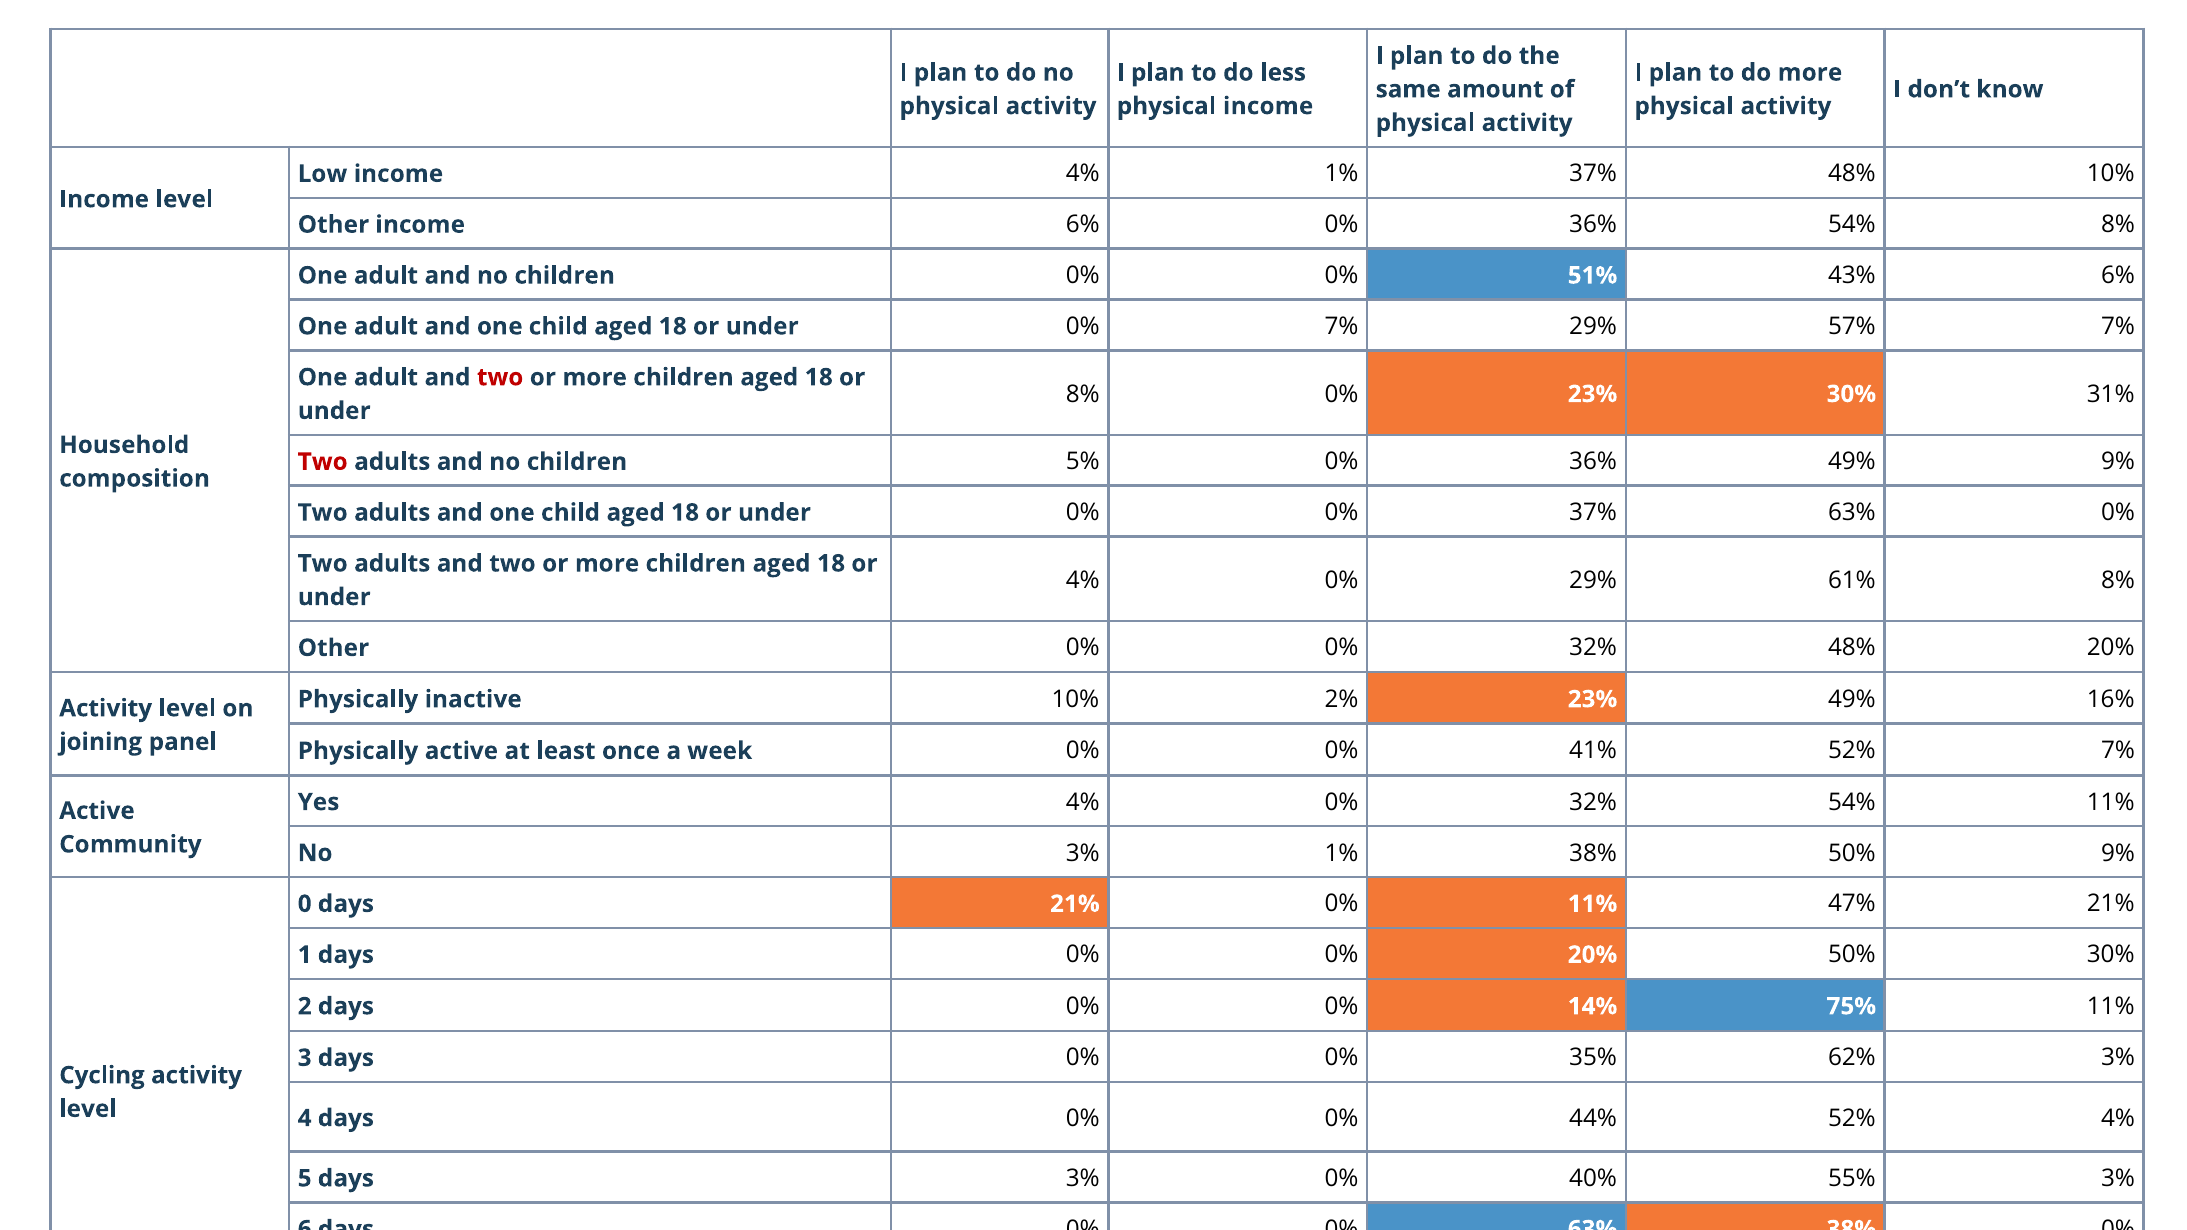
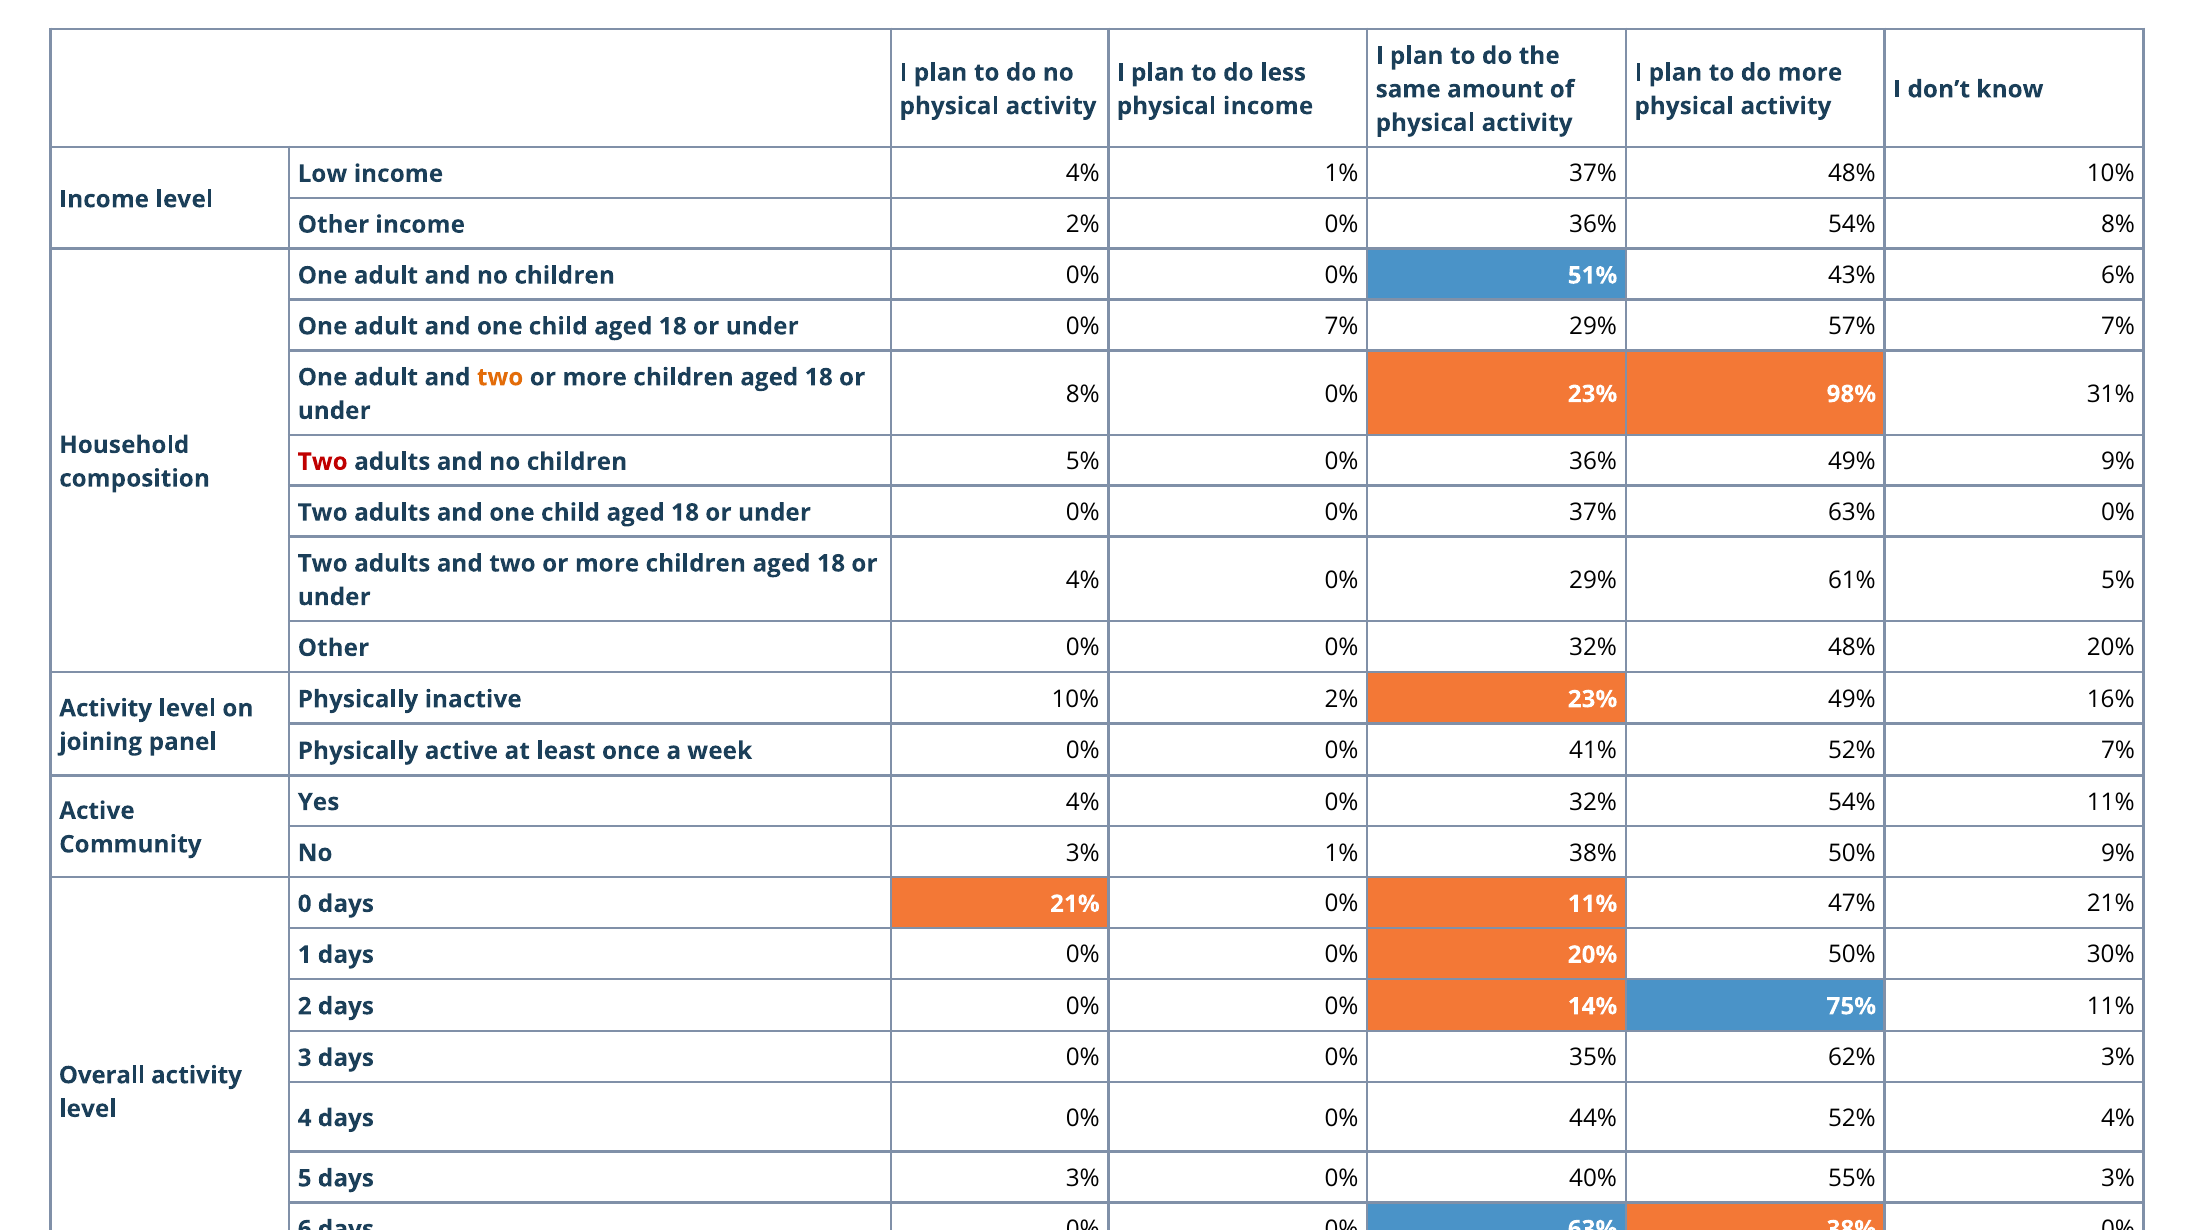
income 6%: 6% -> 2% (1083, 225)
two colour: red -> orange (500, 377)
23% 30%: 30% -> 98% (1851, 394)
61% 8%: 8% -> 5% (2118, 580)
Cycling: Cycling -> Overall (102, 1076)
